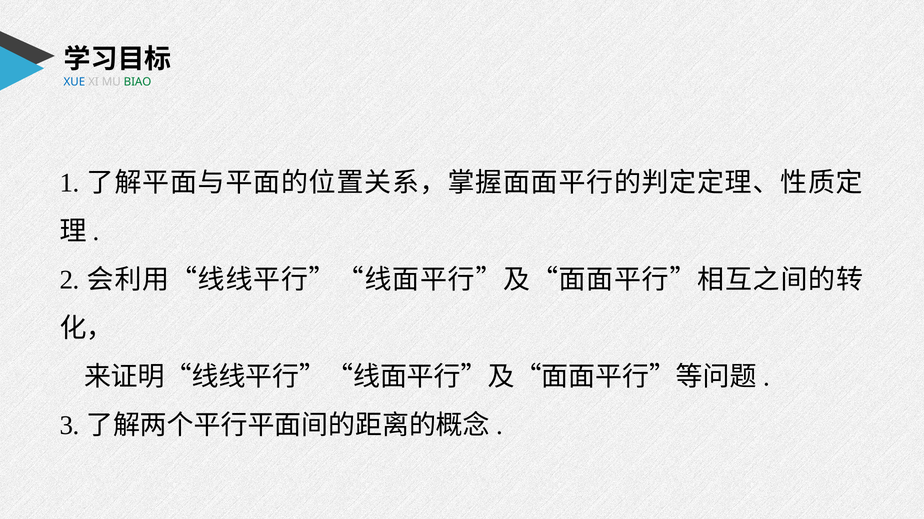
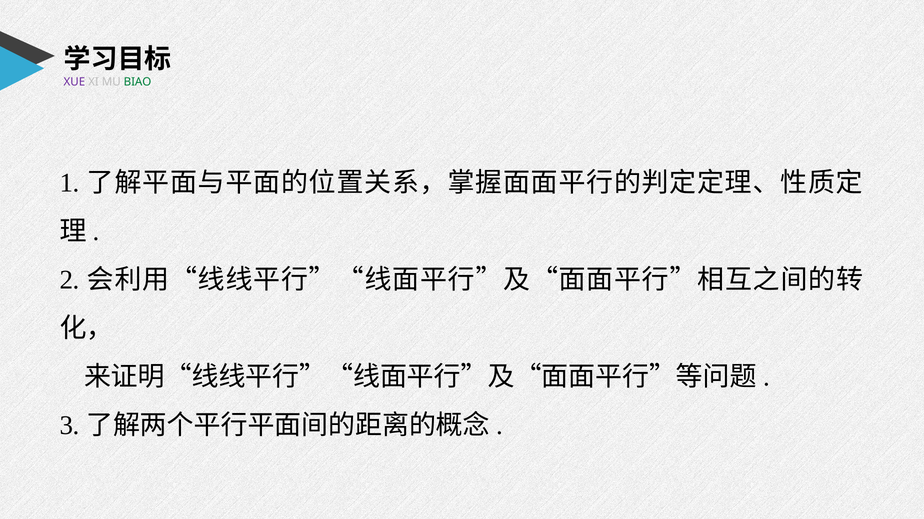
XUE colour: blue -> purple (74, 82)
